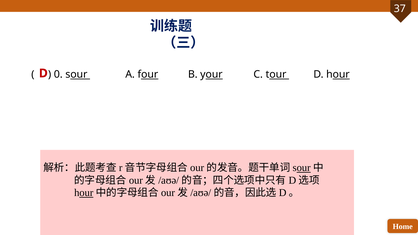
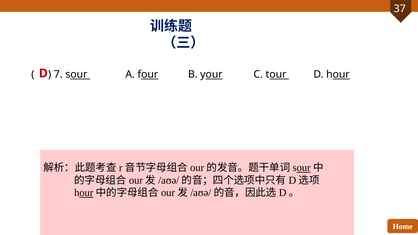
0: 0 -> 7 (58, 74)
